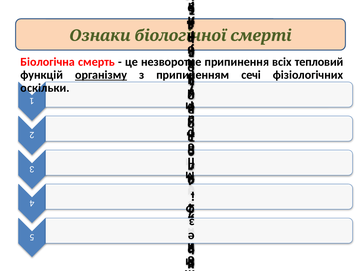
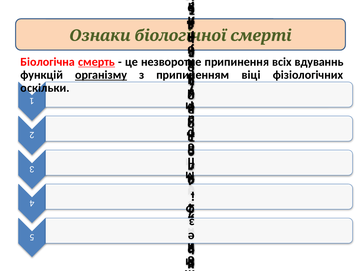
смерть underline: none -> present (97, 62)
тепловий: тепловий -> вдуваннь (319, 62)
сечі: сечі -> віці (251, 75)
